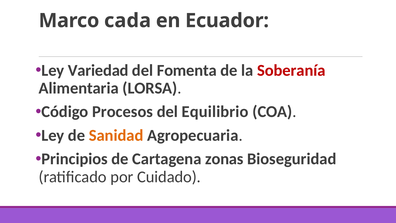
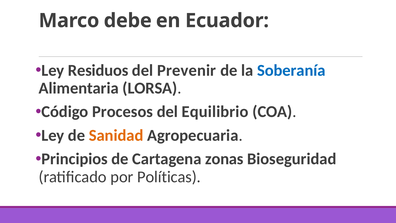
cada: cada -> debe (128, 21)
Variedad: Variedad -> Residuos (98, 70)
Fomenta: Fomenta -> Prevenir (187, 70)
Soberanía colour: red -> blue (291, 70)
Cuidado: Cuidado -> Políticas (169, 177)
